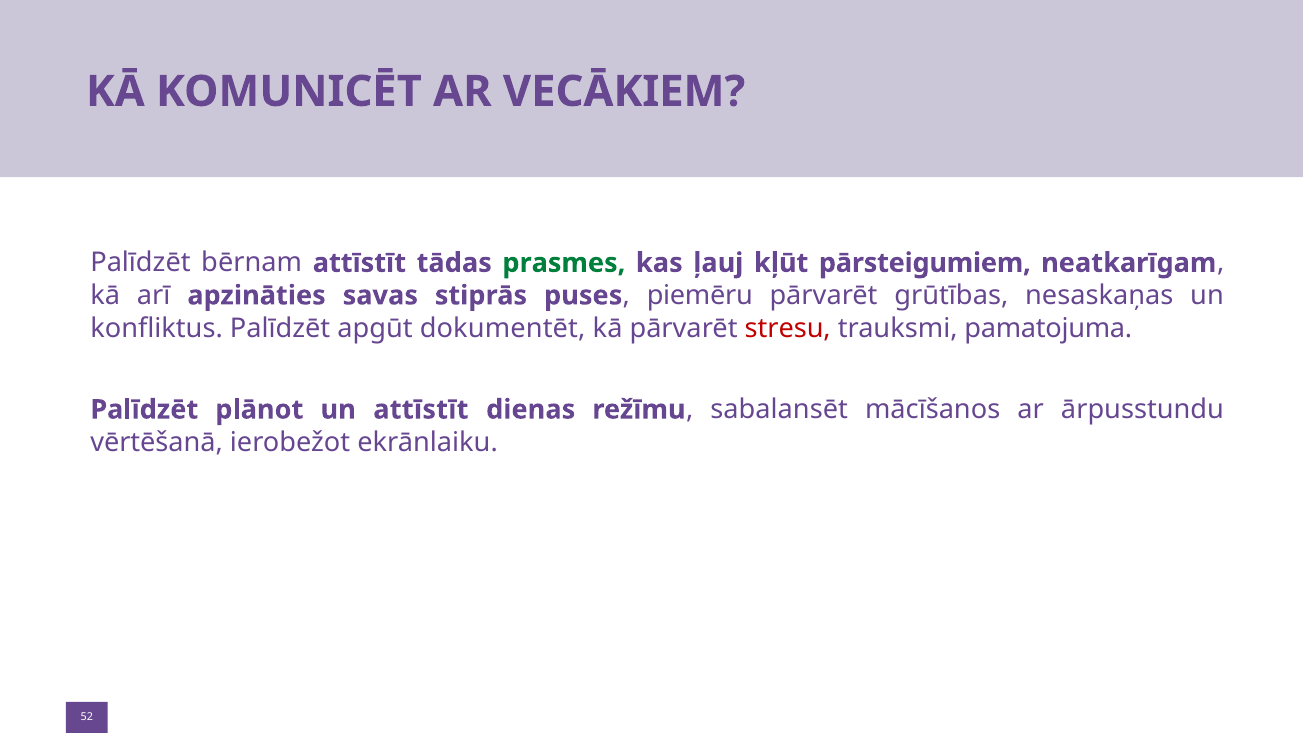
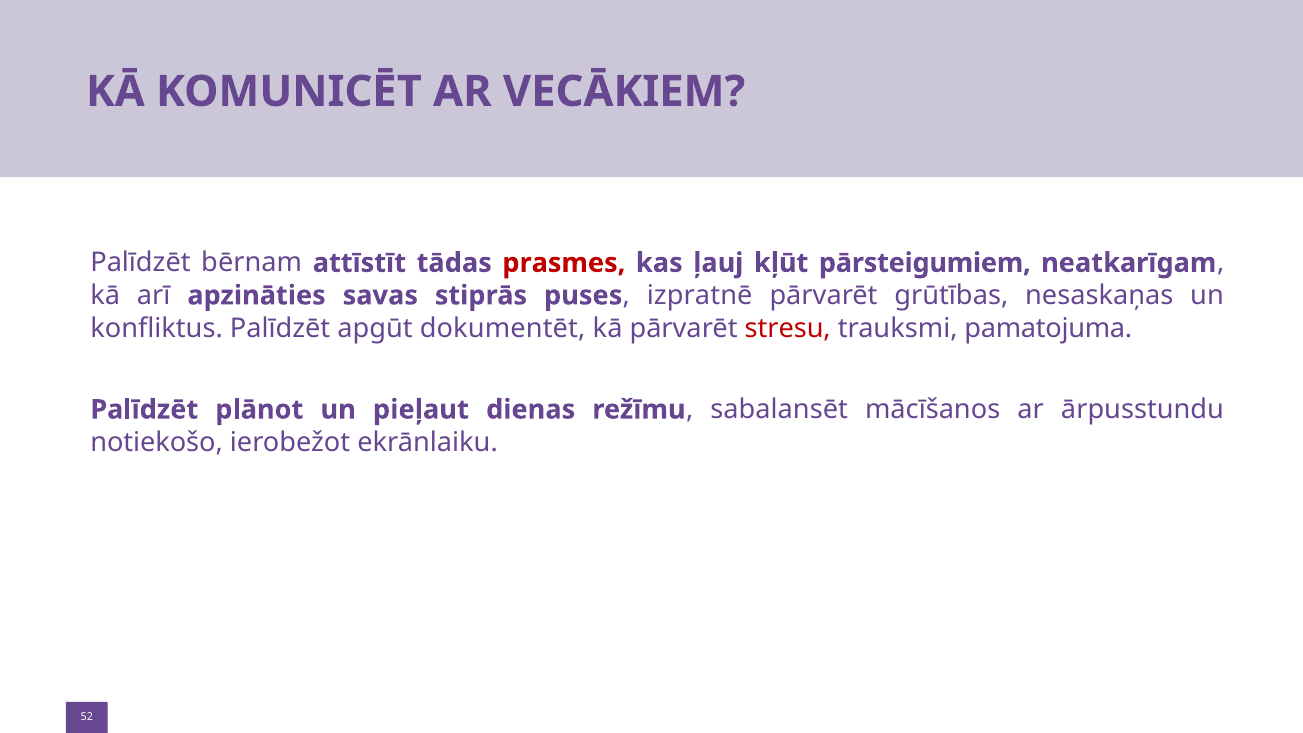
prasmes colour: green -> red (564, 263)
piemēru: piemēru -> izpratnē (700, 295)
un attīstīt: attīstīt -> pieļaut (421, 410)
vērtēšanā: vērtēšanā -> notiekošo (157, 442)
